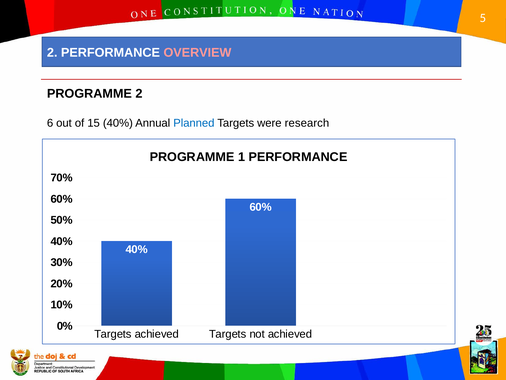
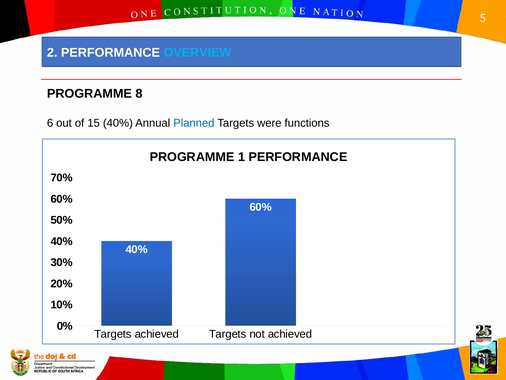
OVERVIEW colour: pink -> light blue (197, 53)
PROGRAMME 2: 2 -> 8 (139, 94)
research: research -> functions (307, 123)
